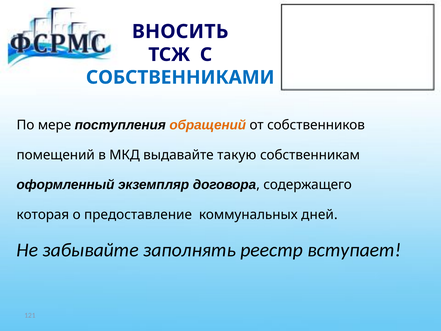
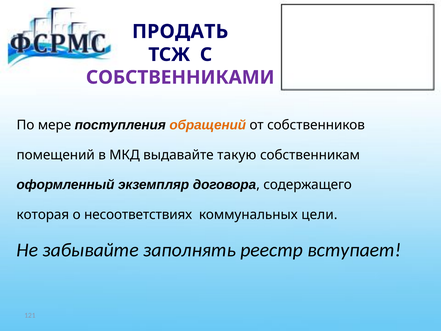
ВНОСИТЬ: ВНОСИТЬ -> ПРОДАТЬ (180, 32)
СОБСТВЕННИКАМИ colour: blue -> purple (180, 77)
предоставление: предоставление -> несоответствиях (138, 215)
дней: дней -> цели (319, 215)
